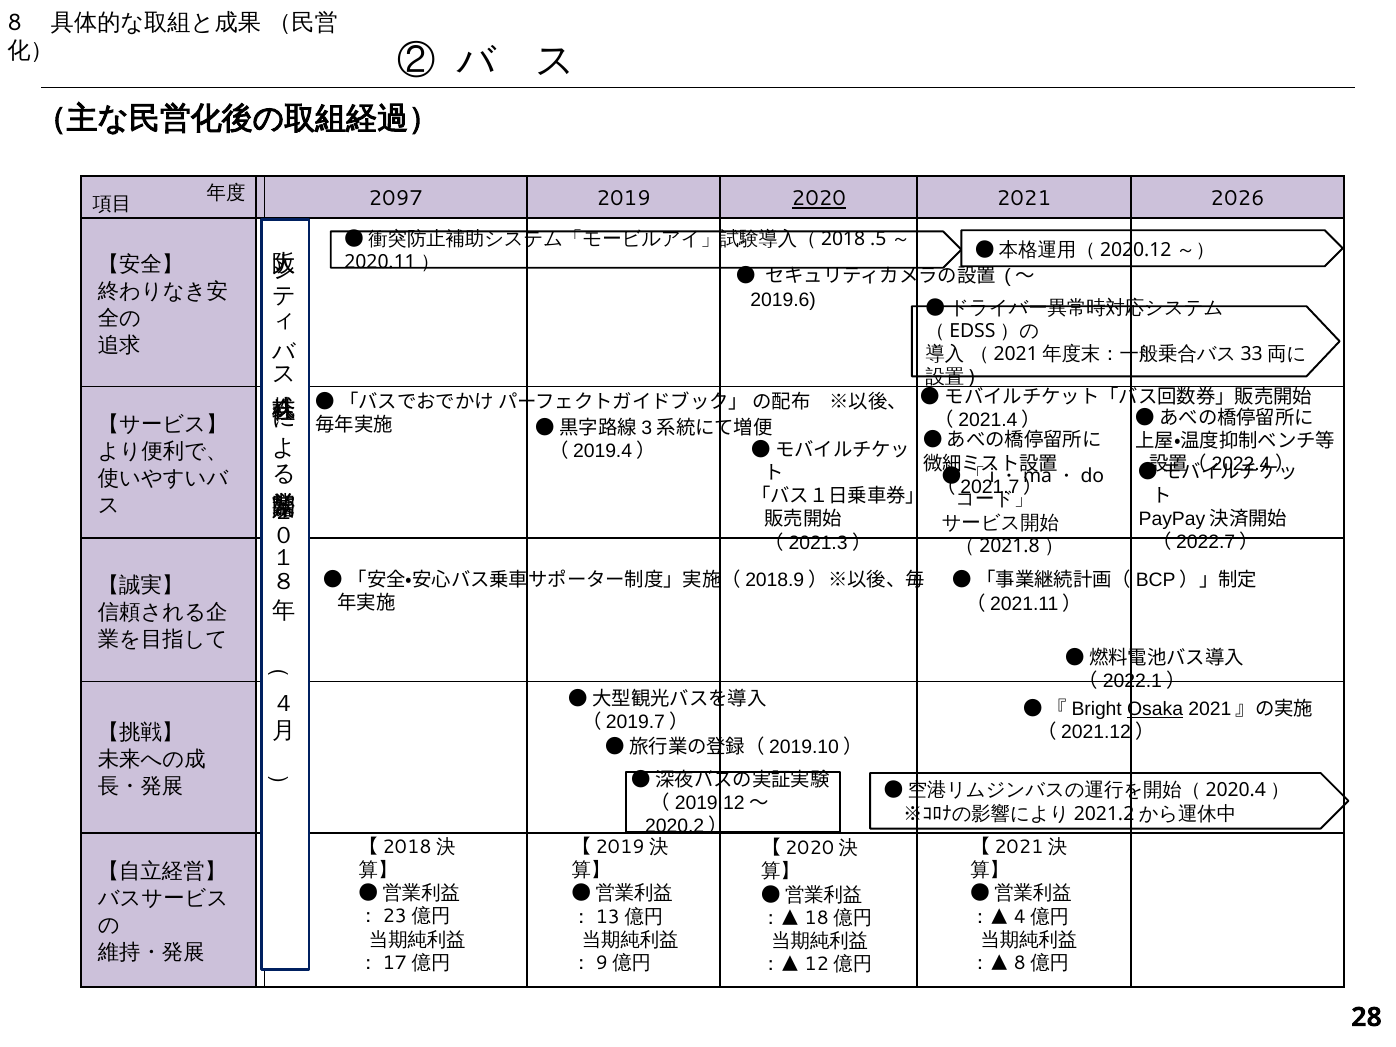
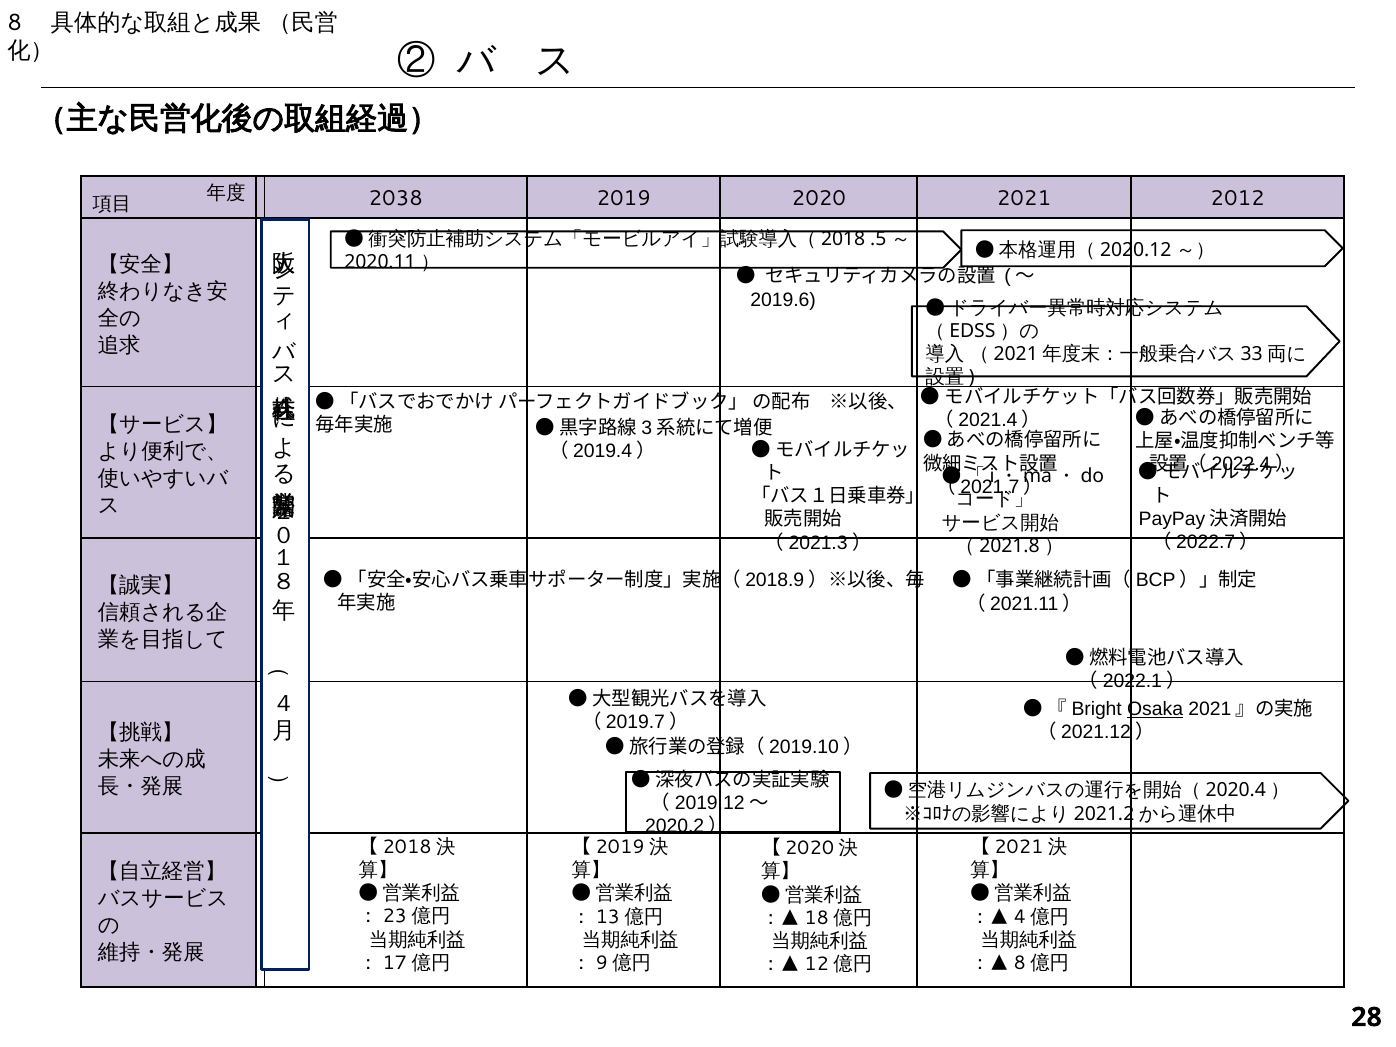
2097: 2097 -> 2038 (396, 199)
2020 underline: present -> none (819, 199)
2026: 2026 -> 2012 (1238, 199)
